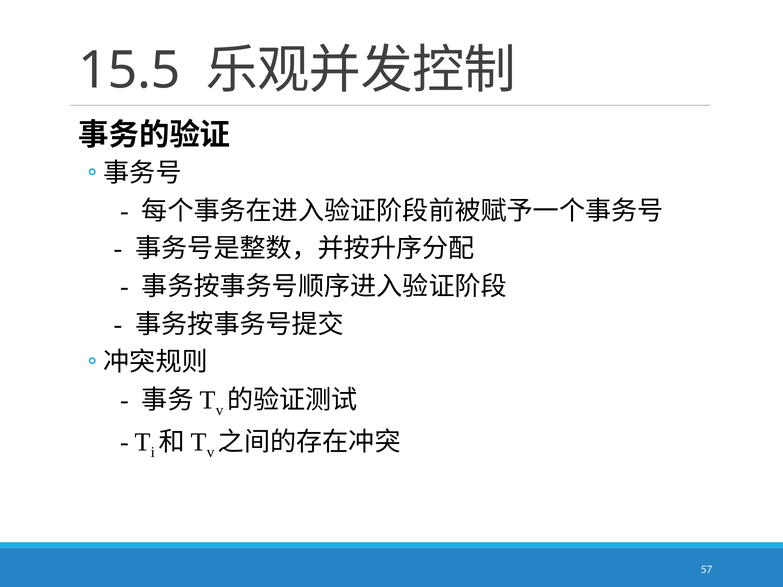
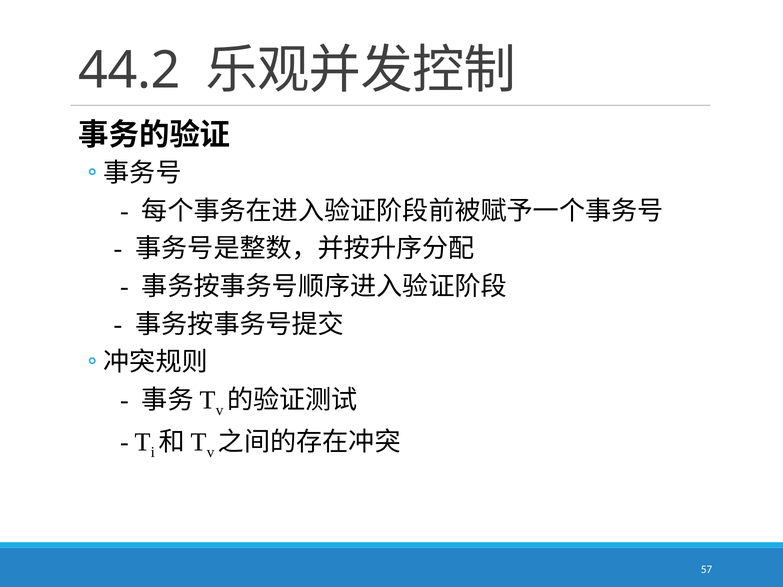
15.5: 15.5 -> 44.2 (129, 70)
